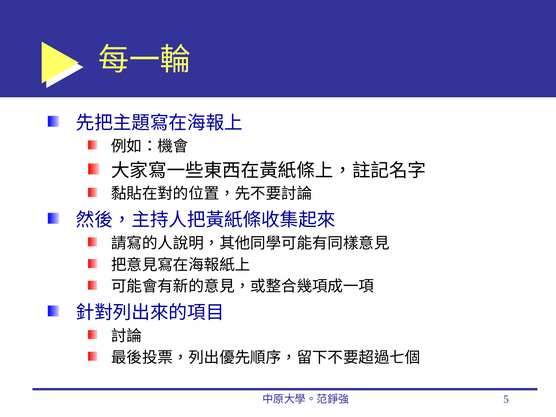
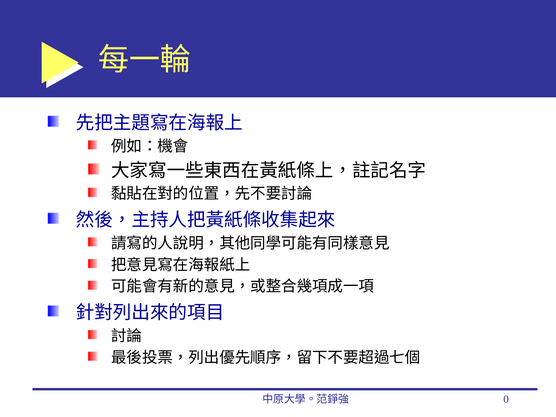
5: 5 -> 0 (506, 399)
